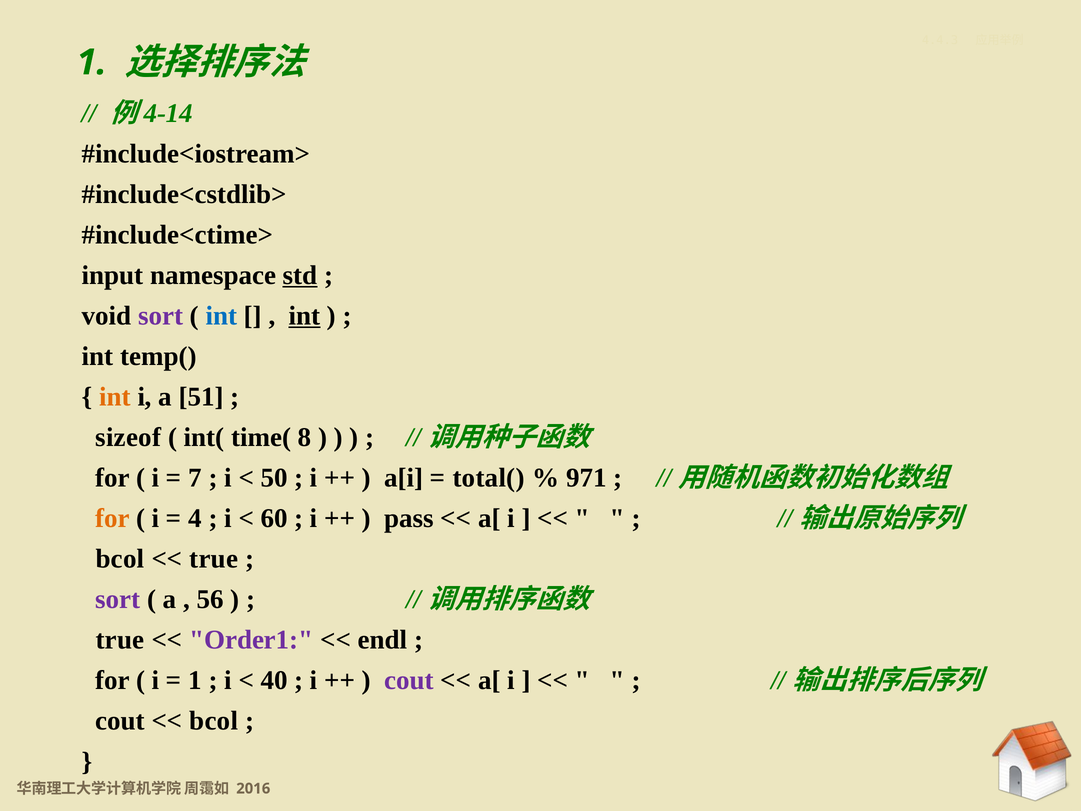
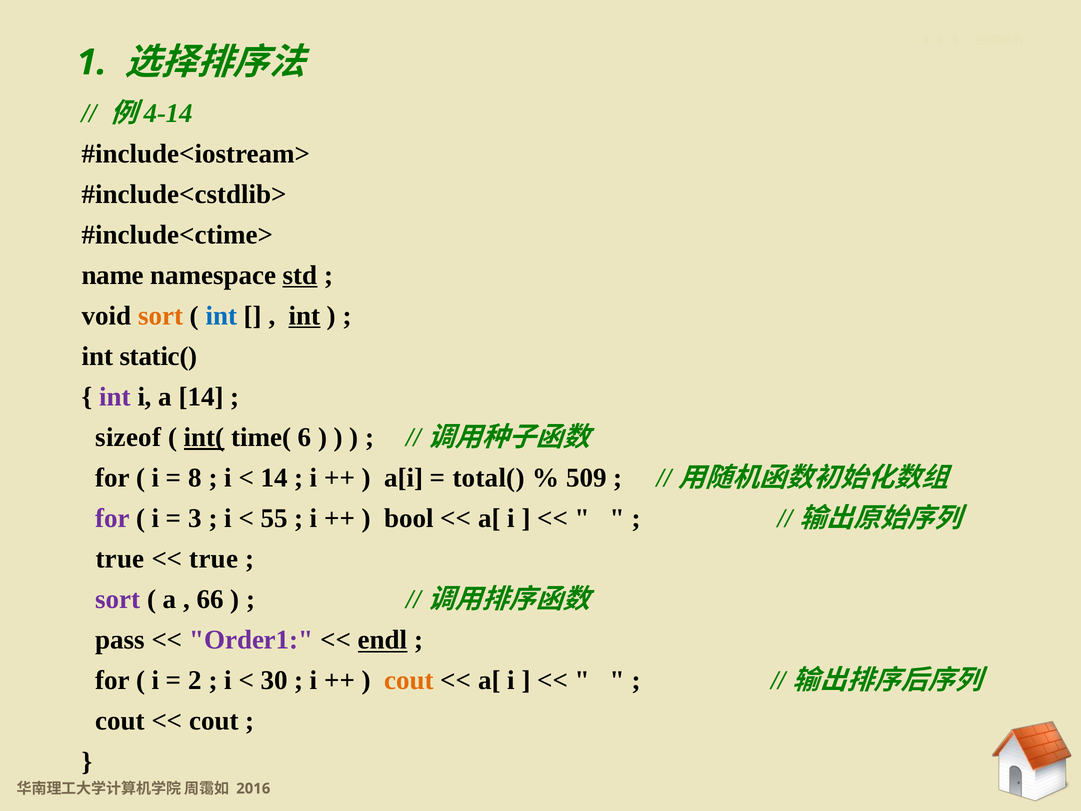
input: input -> name (113, 275)
sort colour: purple -> orange (161, 316)
temp(: temp( -> static( (158, 356)
int colour: orange -> purple (115, 397)
a 51: 51 -> 14 (201, 397)
int( underline: none -> present (204, 437)
8: 8 -> 6 (304, 437)
7: 7 -> 8 (195, 478)
50: 50 -> 14 (274, 478)
971: 971 -> 509 (586, 478)
for colour: orange -> purple (113, 518)
4: 4 -> 3 (195, 518)
60: 60 -> 55 (274, 518)
pass: pass -> bool (409, 518)
bcol: bcol -> true (120, 559)
56: 56 -> 66 (210, 599)
true: true -> pass (120, 640)
endl underline: none -> present (383, 640)
1: 1 -> 2 (195, 680)
40: 40 -> 30 (274, 680)
cout colour: purple -> orange (409, 680)
bcol: bcol -> cout (214, 721)
